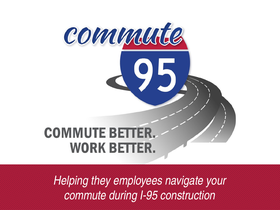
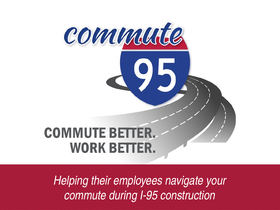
they: they -> their (101, 181)
